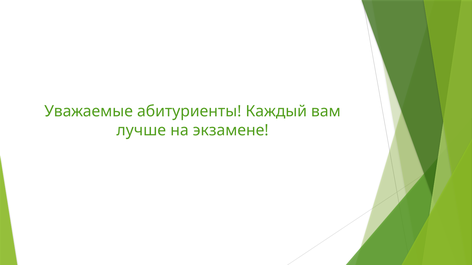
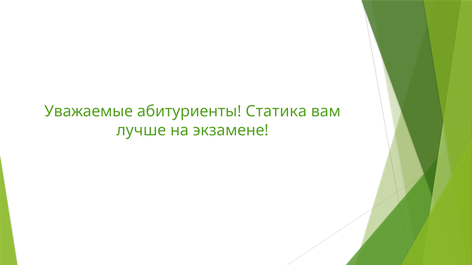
Каждый: Каждый -> Статика (276, 112)
